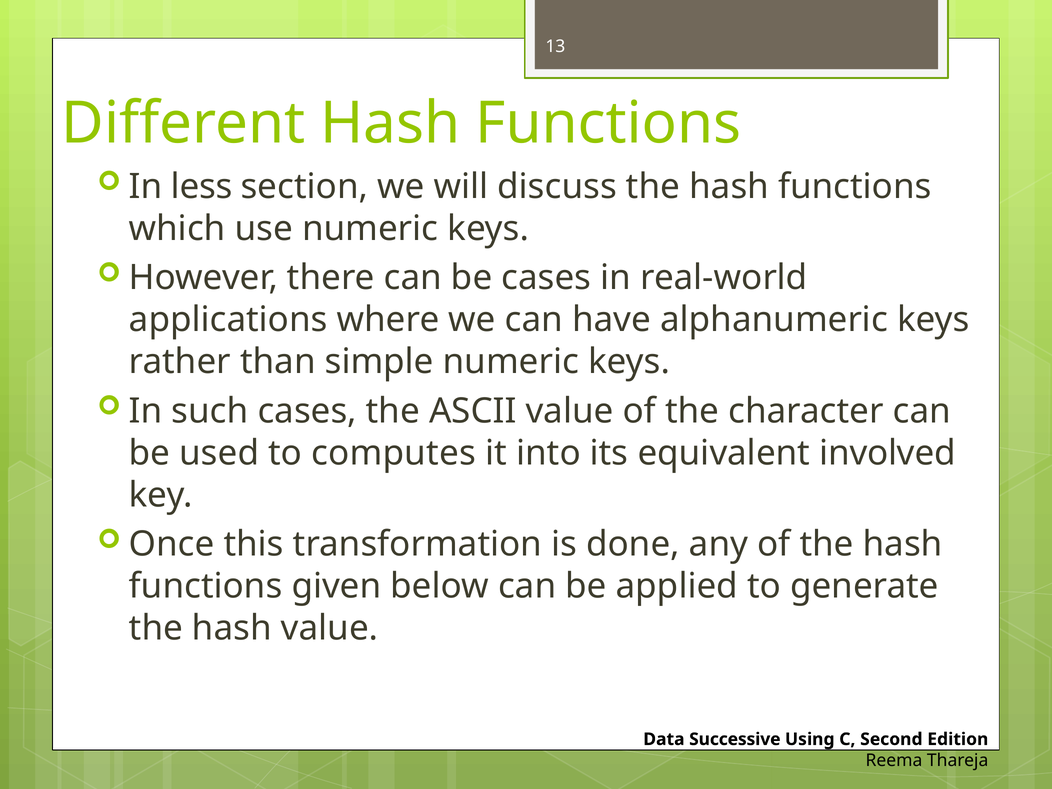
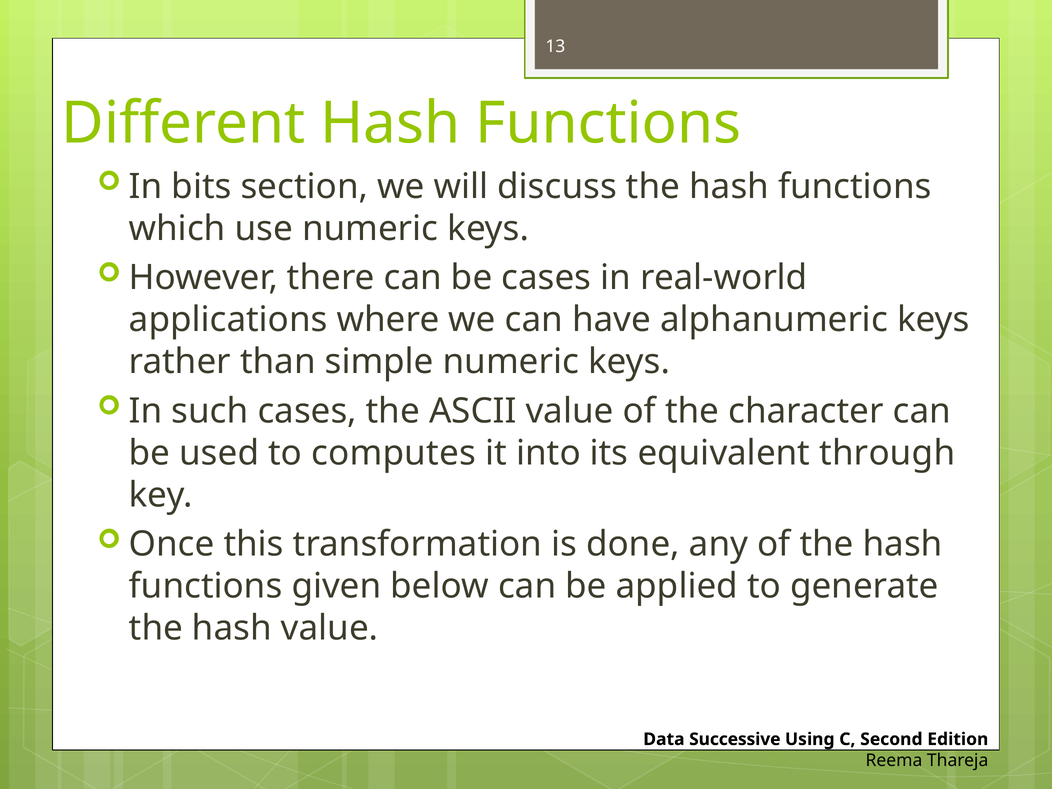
less: less -> bits (202, 187)
involved: involved -> through (887, 453)
